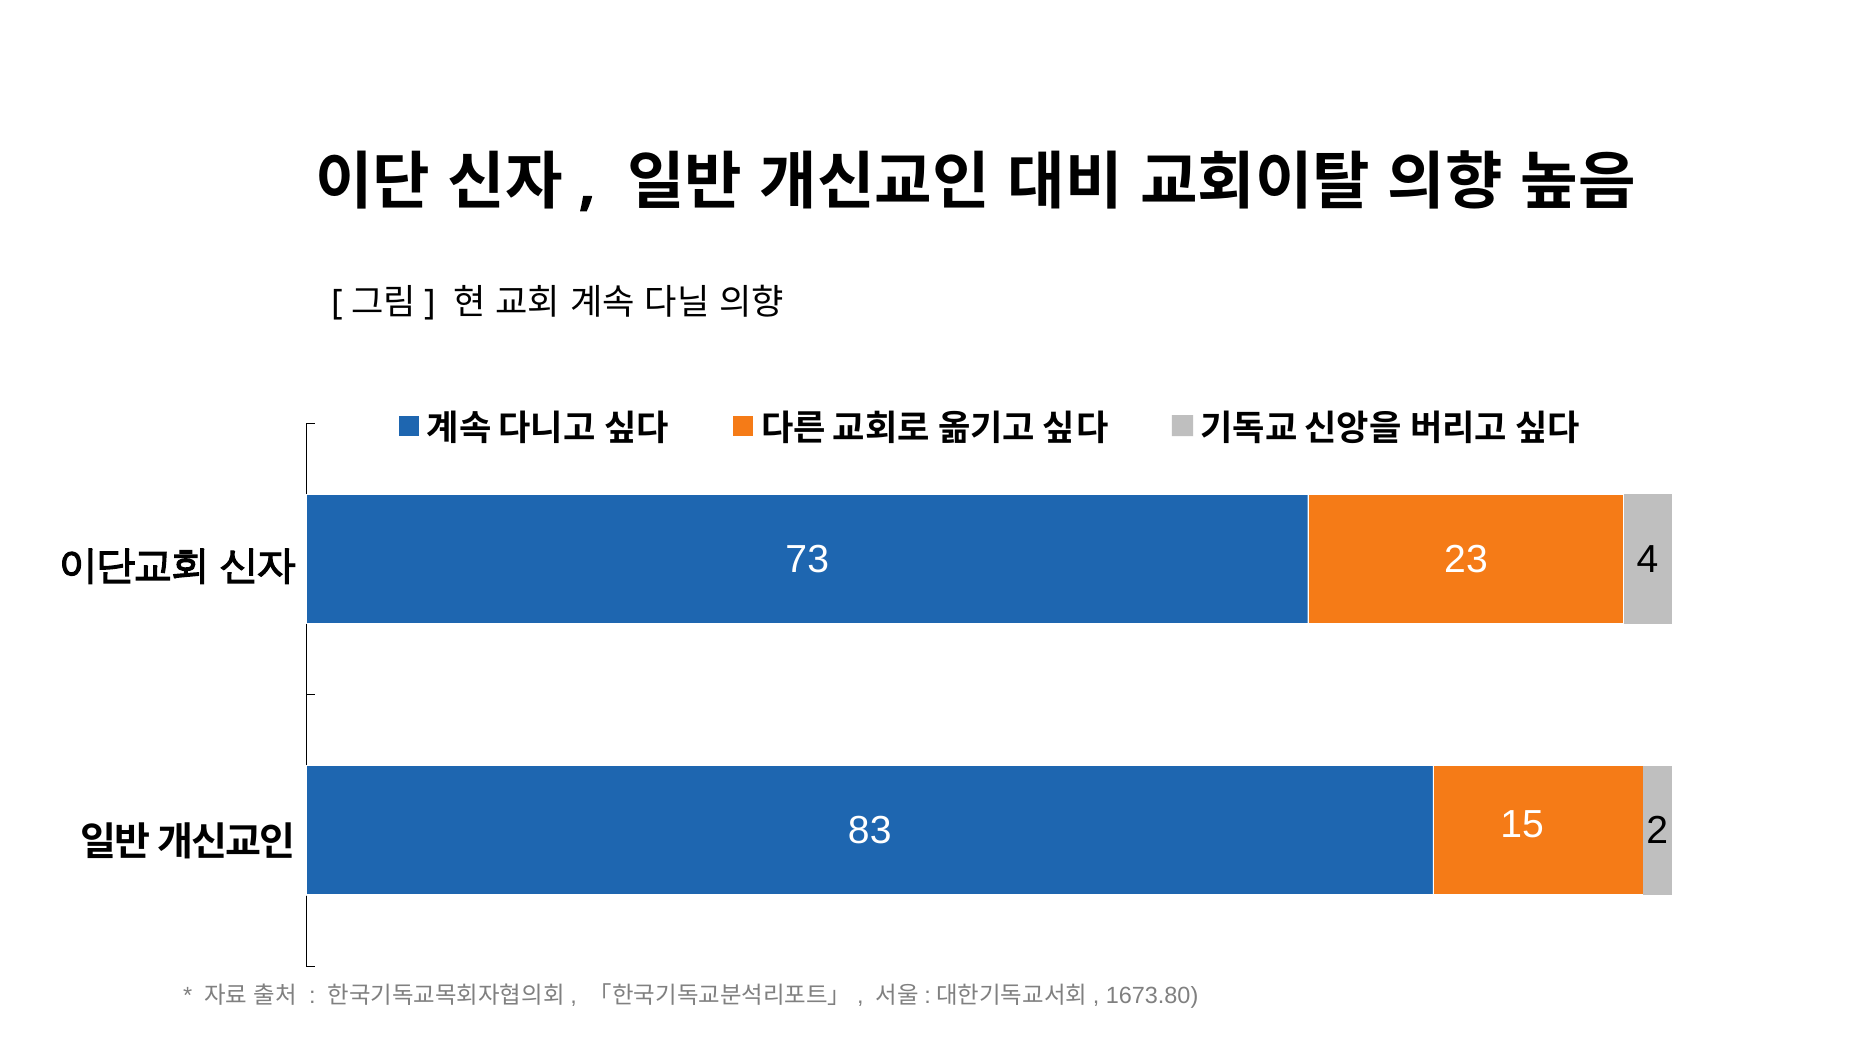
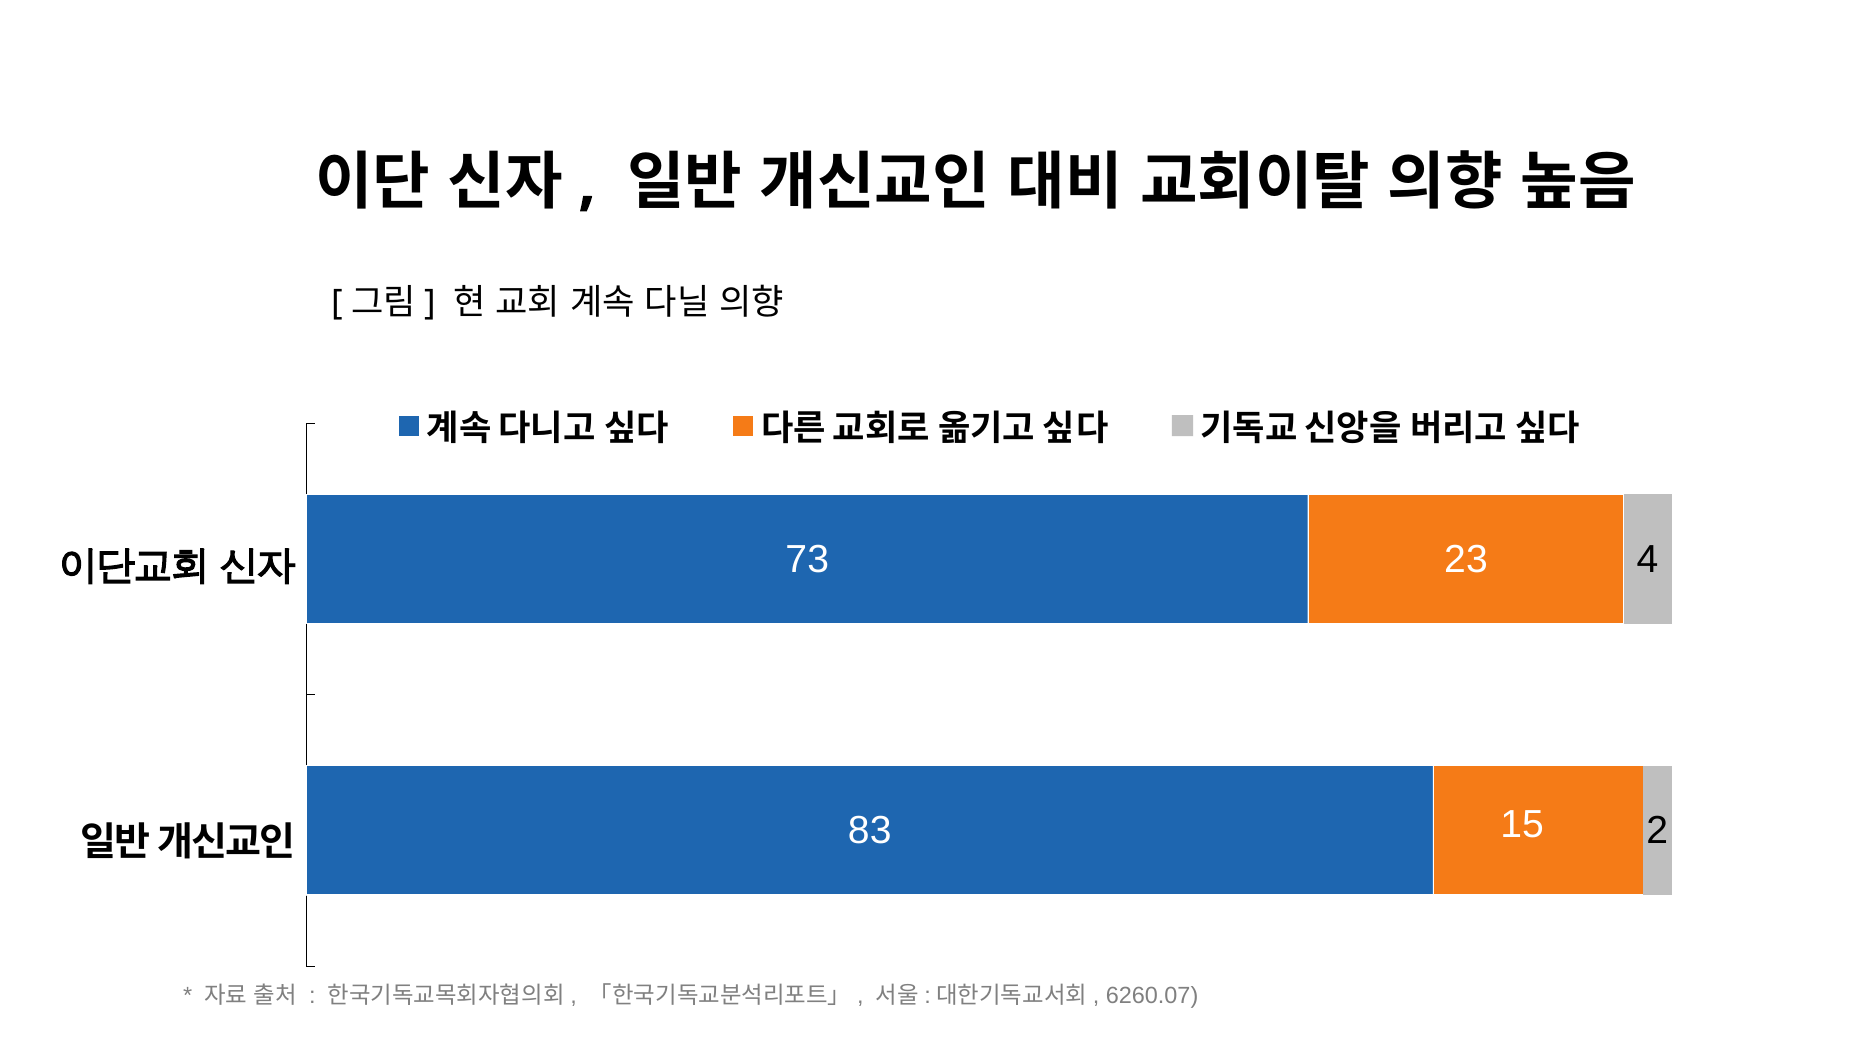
1673.80: 1673.80 -> 6260.07 (1152, 996)
